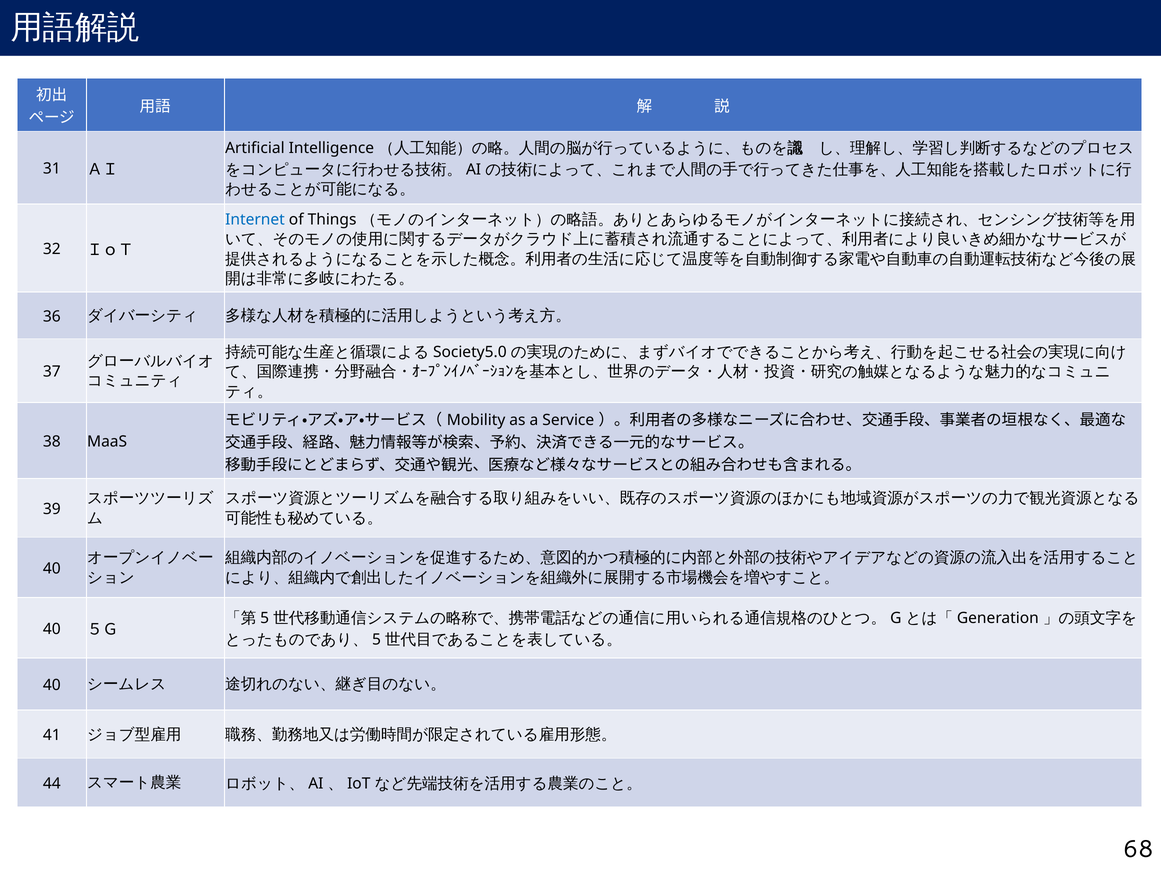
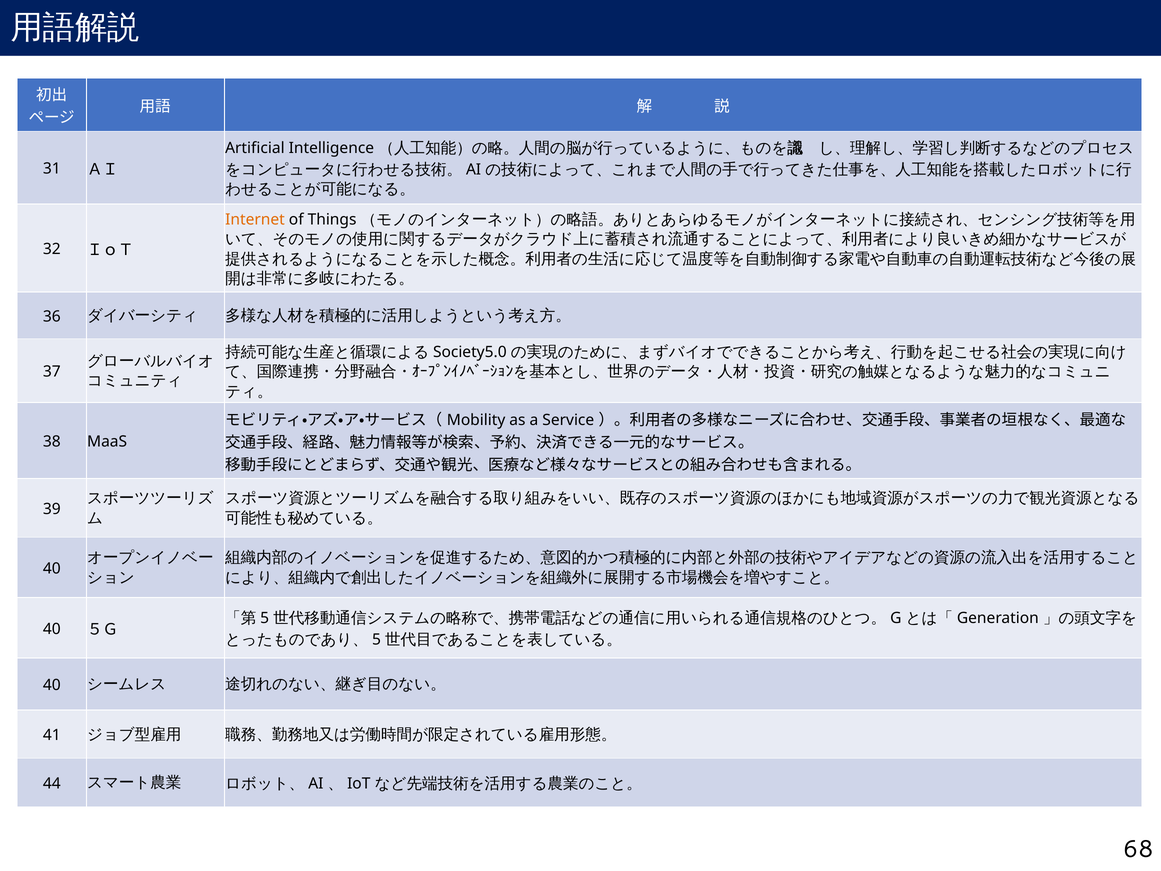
Internet colour: blue -> orange (255, 220)
